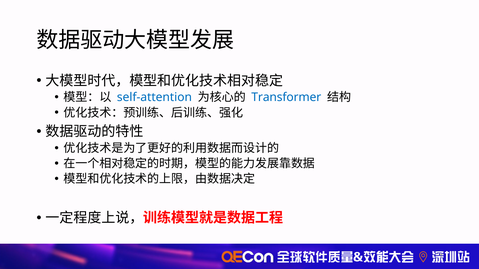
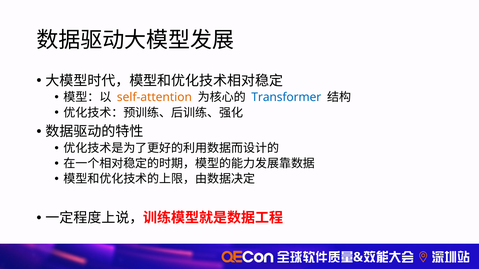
self-attention colour: blue -> orange (154, 97)
